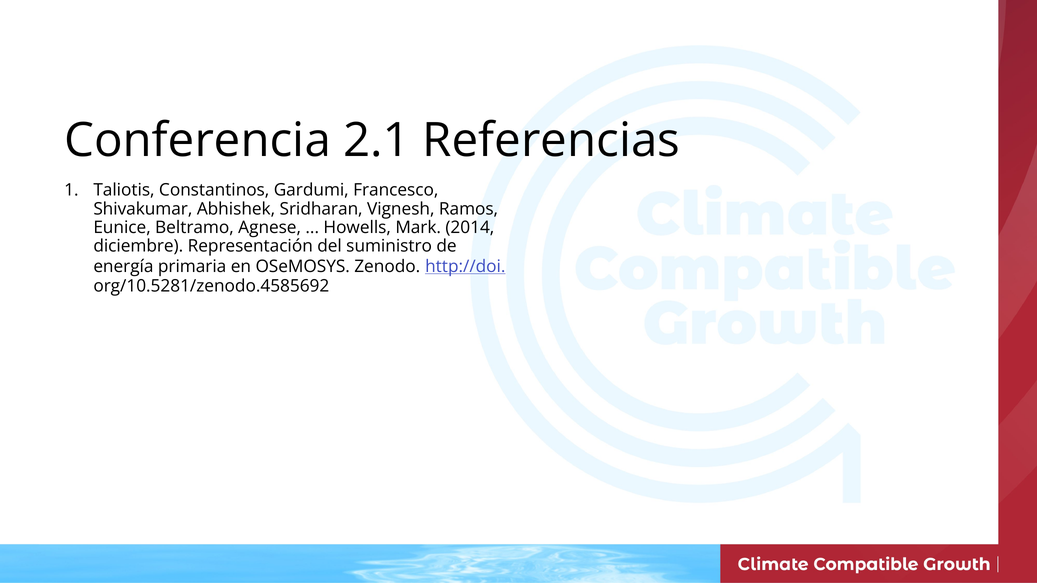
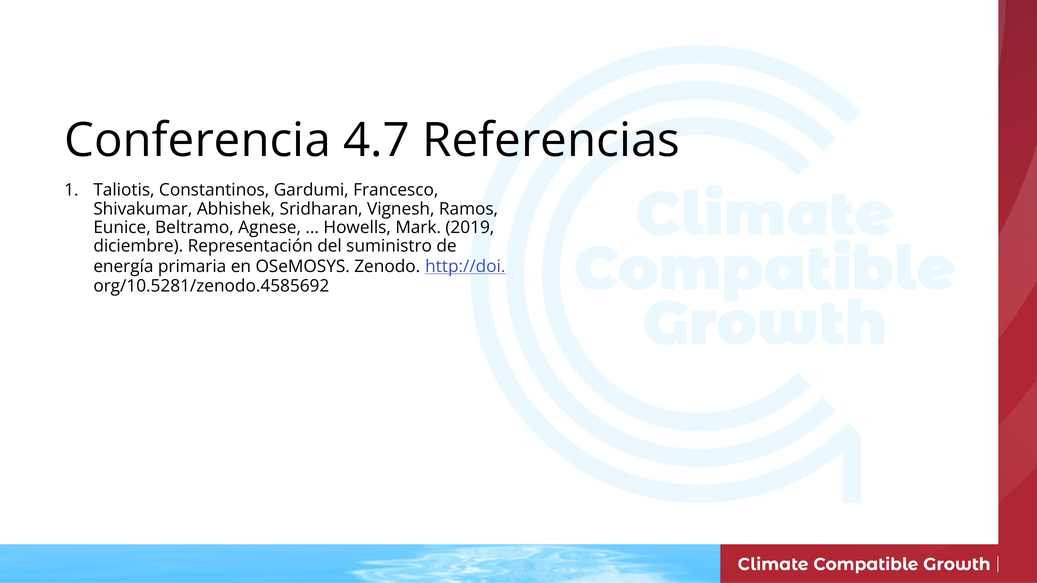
2.1: 2.1 -> 4.7 (377, 141)
2014: 2014 -> 2019 (470, 228)
